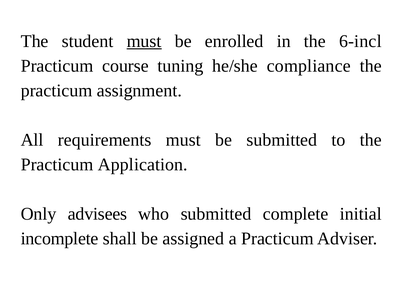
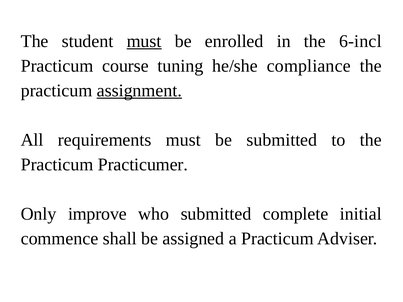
assignment underline: none -> present (139, 91)
Application: Application -> Practicumer (143, 165)
advisees: advisees -> improve (97, 214)
incomplete: incomplete -> commence (60, 239)
